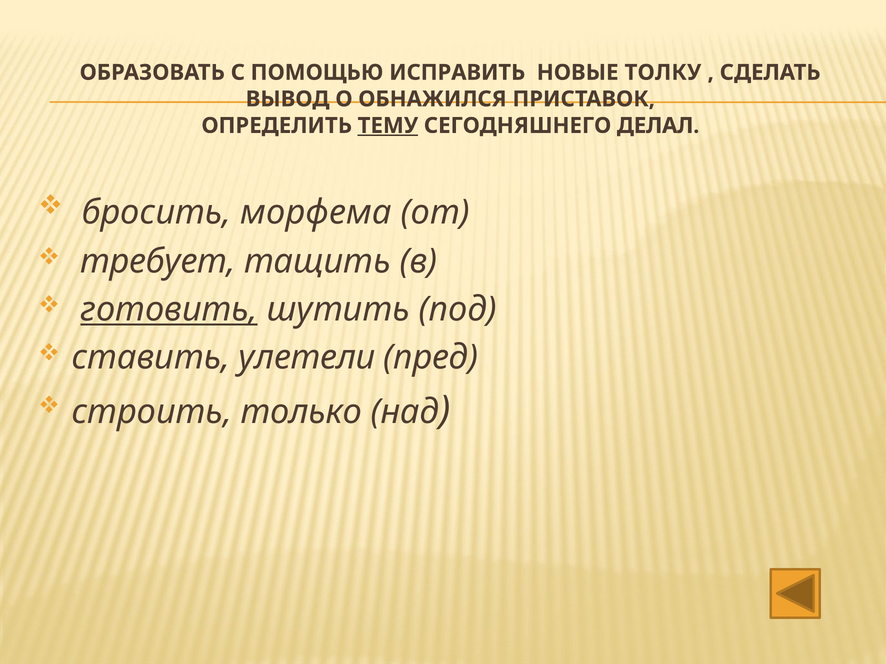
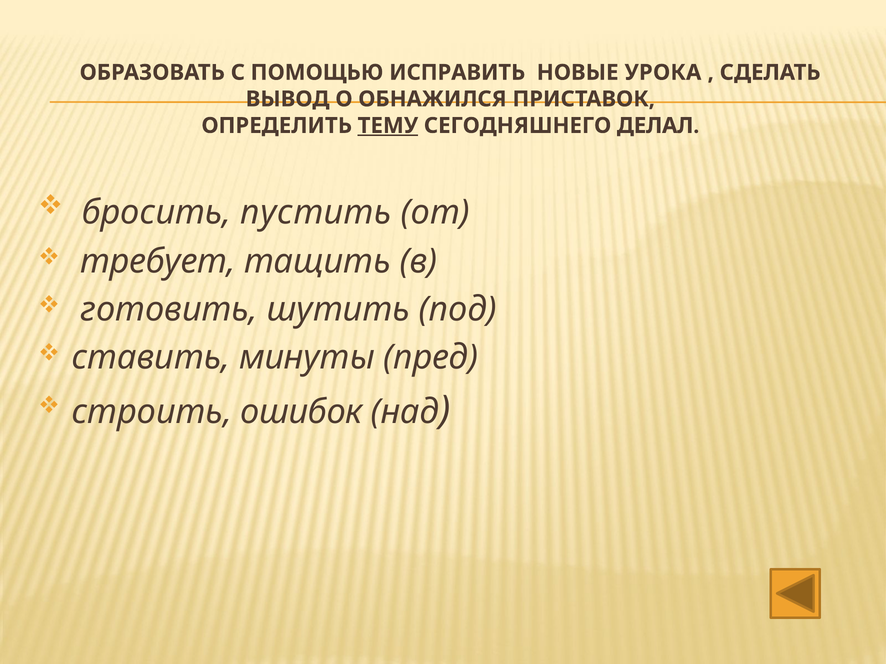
ТОЛКУ: ТОЛКУ -> УРОКА (663, 73)
морфема: морфема -> пустить (316, 212)
готовить underline: present -> none (169, 310)
улетели: улетели -> минуты (307, 358)
только: только -> ошибок (301, 412)
